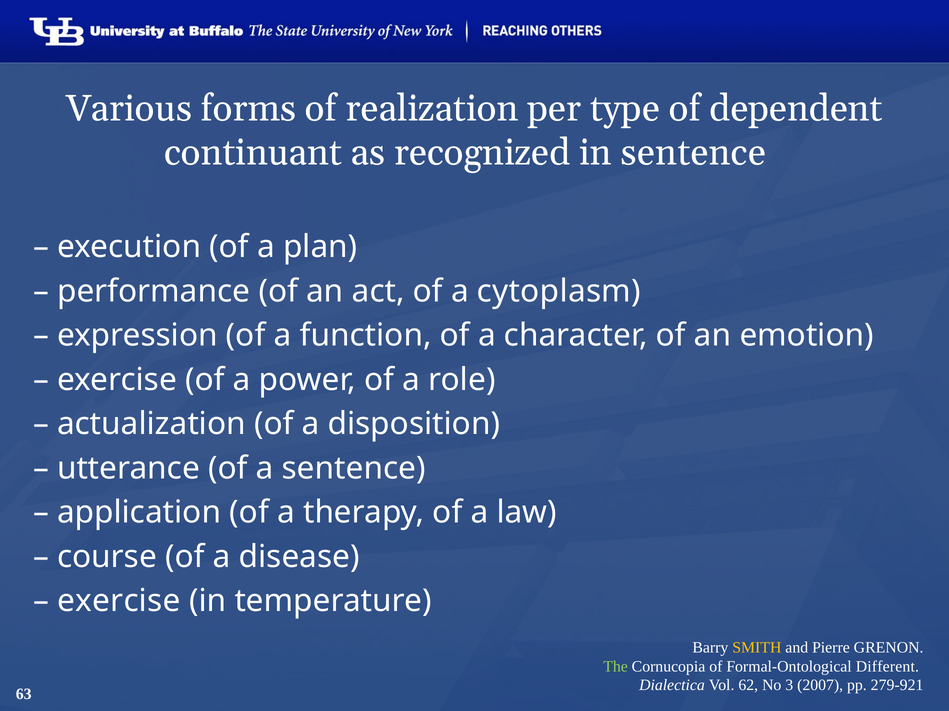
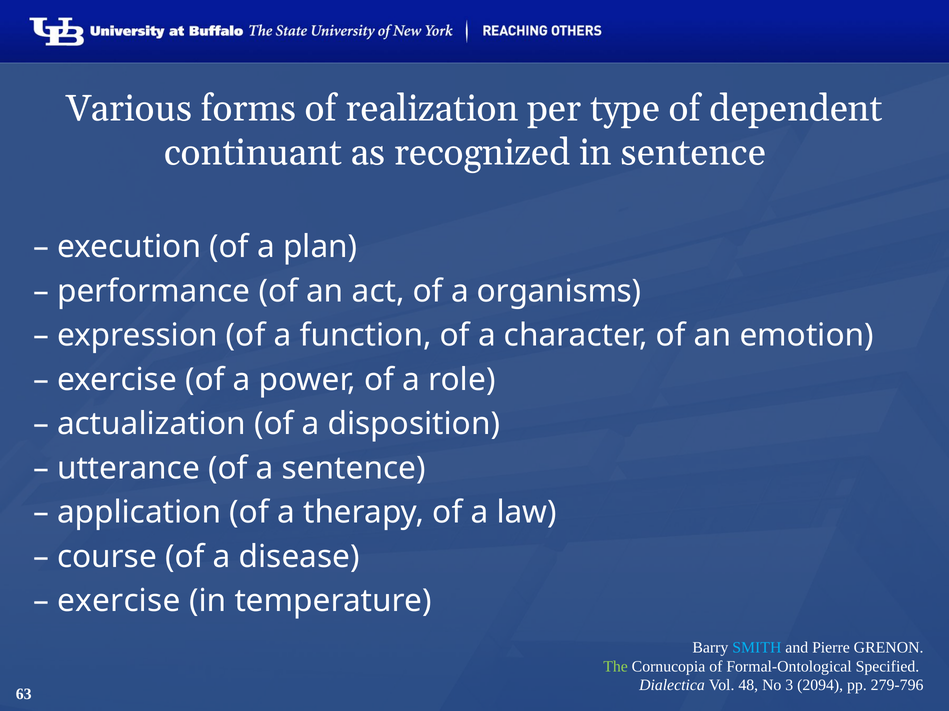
cytoplasm: cytoplasm -> organisms (559, 292)
SMITH colour: yellow -> light blue (757, 648)
Different: Different -> Specified (887, 667)
62: 62 -> 48 (748, 686)
2007: 2007 -> 2094 (820, 686)
279-921: 279-921 -> 279-796 (897, 686)
